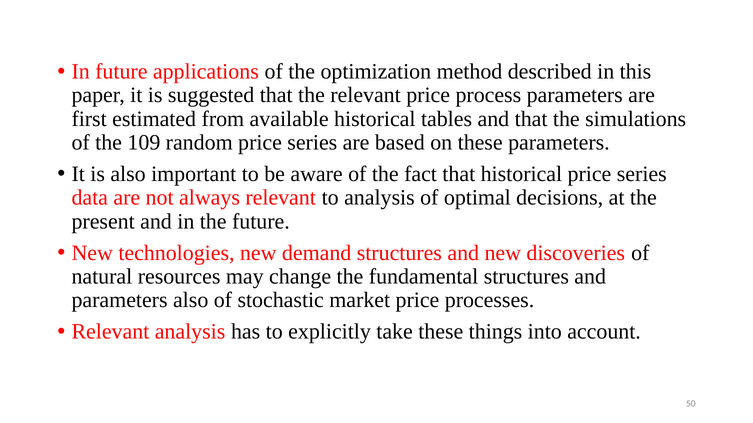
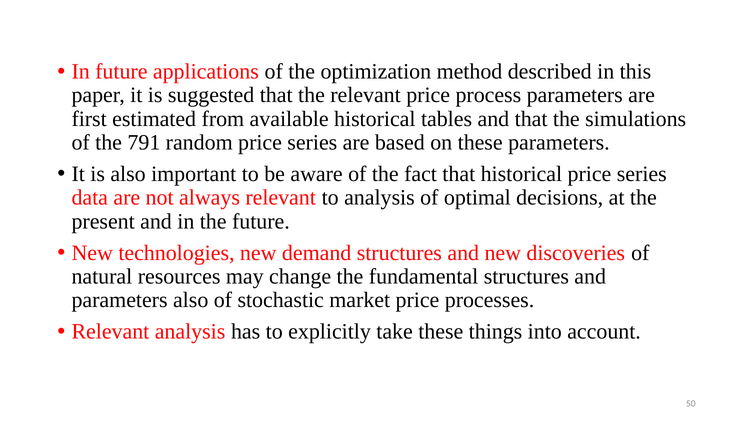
109: 109 -> 791 (144, 143)
